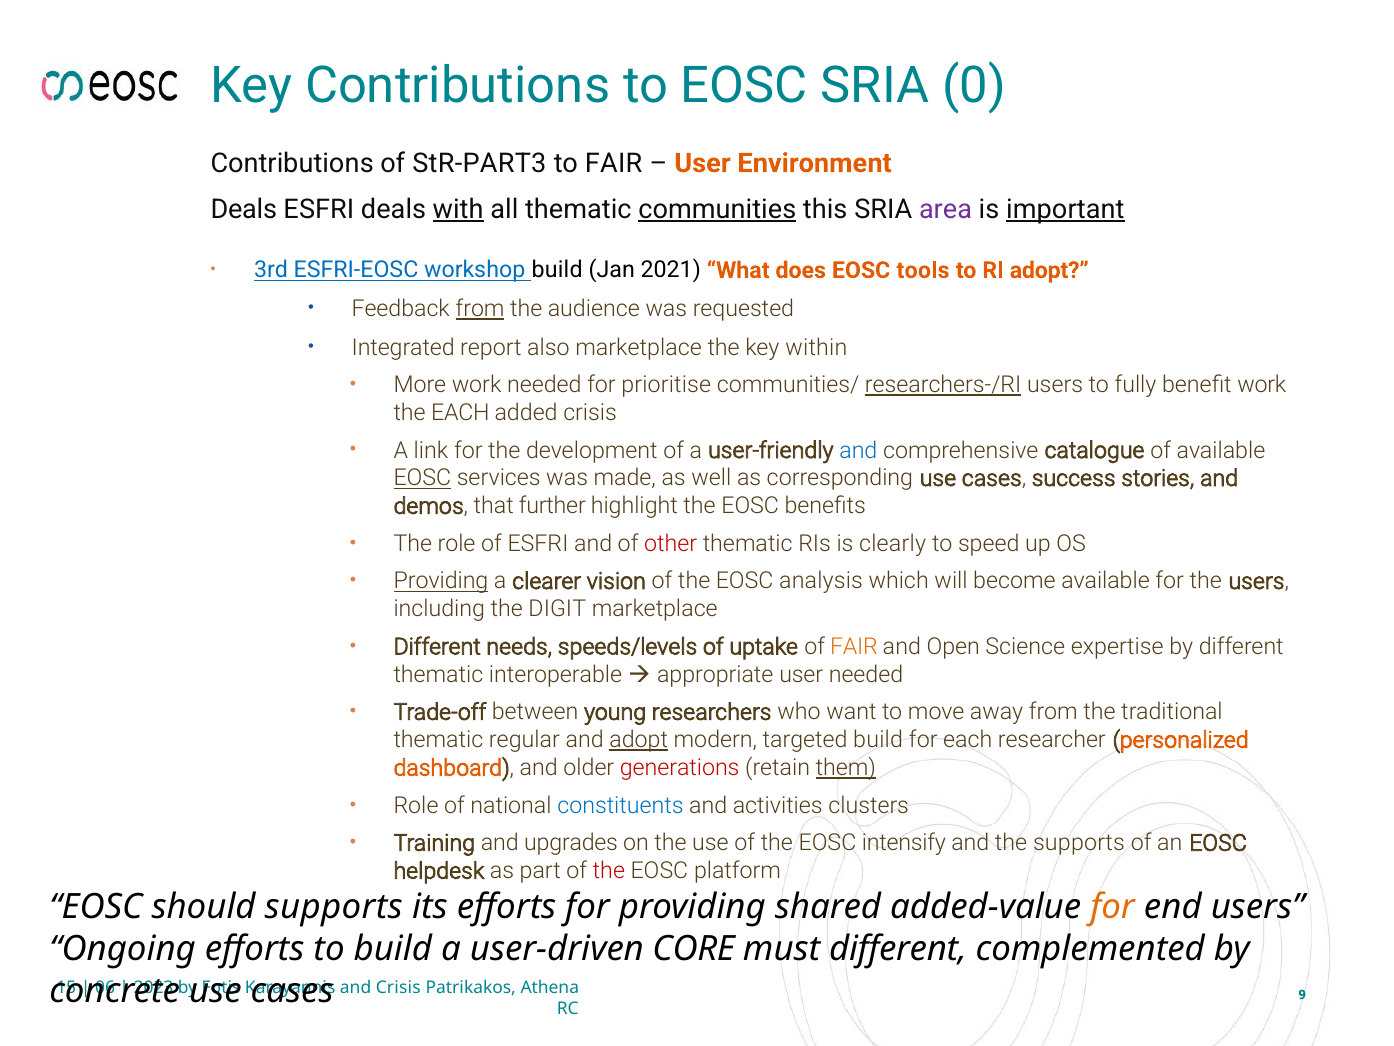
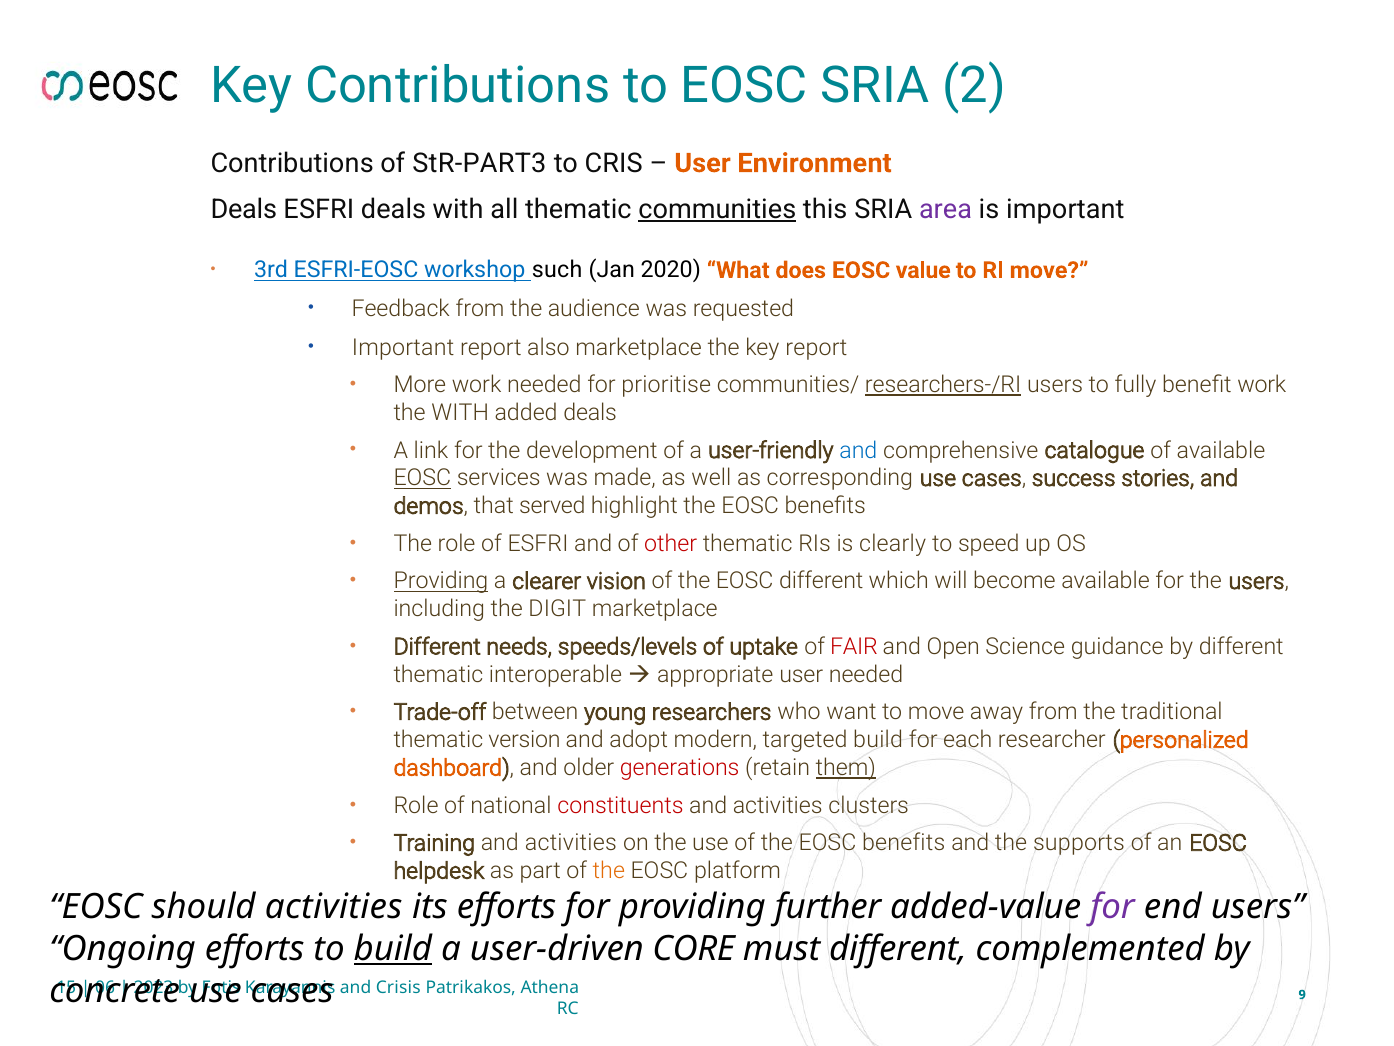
0: 0 -> 2 (974, 86)
to FAIR: FAIR -> CRIS (614, 163)
with underline: present -> none (458, 209)
important underline: present -> none (1065, 209)
workshop build: build -> such (557, 270)
2021: 2021 -> 2020 (671, 270)
tools: tools -> value (923, 270)
RI adopt: adopt -> move (1049, 270)
from underline: present -> none (480, 309)
Integrated: Integrated -> Important (403, 347)
key within: within -> report (816, 347)
the EACH: EACH -> WITH (460, 413)
added crisis: crisis -> deals (590, 413)
further: further -> served (552, 506)
EOSC analysis: analysis -> different (821, 581)
FAIR colour: orange -> red (854, 646)
expertise: expertise -> guidance (1117, 646)
regular: regular -> version (525, 740)
adopt underline: present -> none (639, 740)
constituents colour: blue -> red (620, 805)
Training and upgrades: upgrades -> activities (571, 843)
of the EOSC intensify: intensify -> benefits (904, 843)
the colour: red -> orange (609, 871)
should supports: supports -> activities (334, 907)
shared: shared -> further (828, 907)
for colour: orange -> purple (1113, 907)
build underline: none -> present (393, 949)
